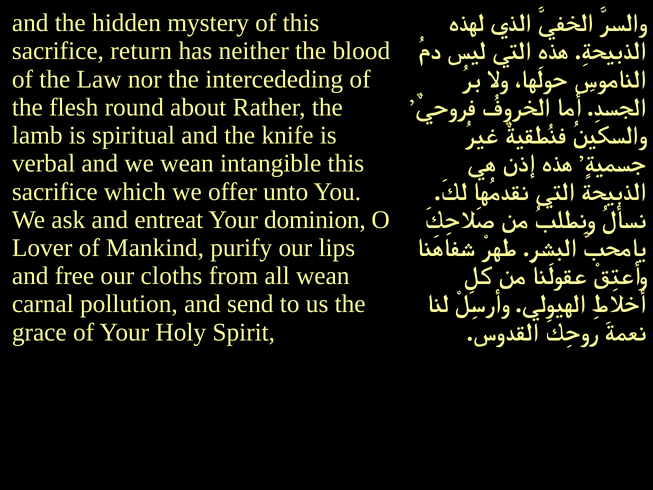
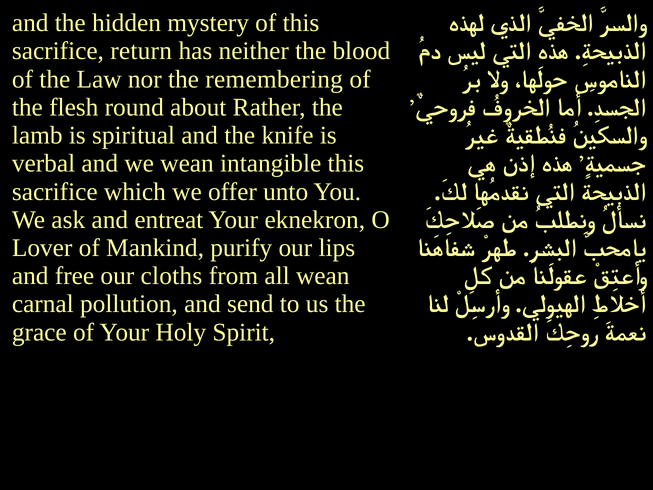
intercededing: intercededing -> remembering (274, 79)
dominion: dominion -> eknekron (315, 220)
